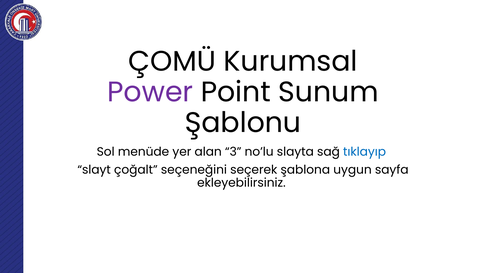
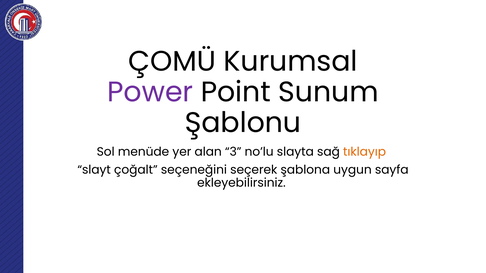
tıklayıp colour: blue -> orange (365, 152)
